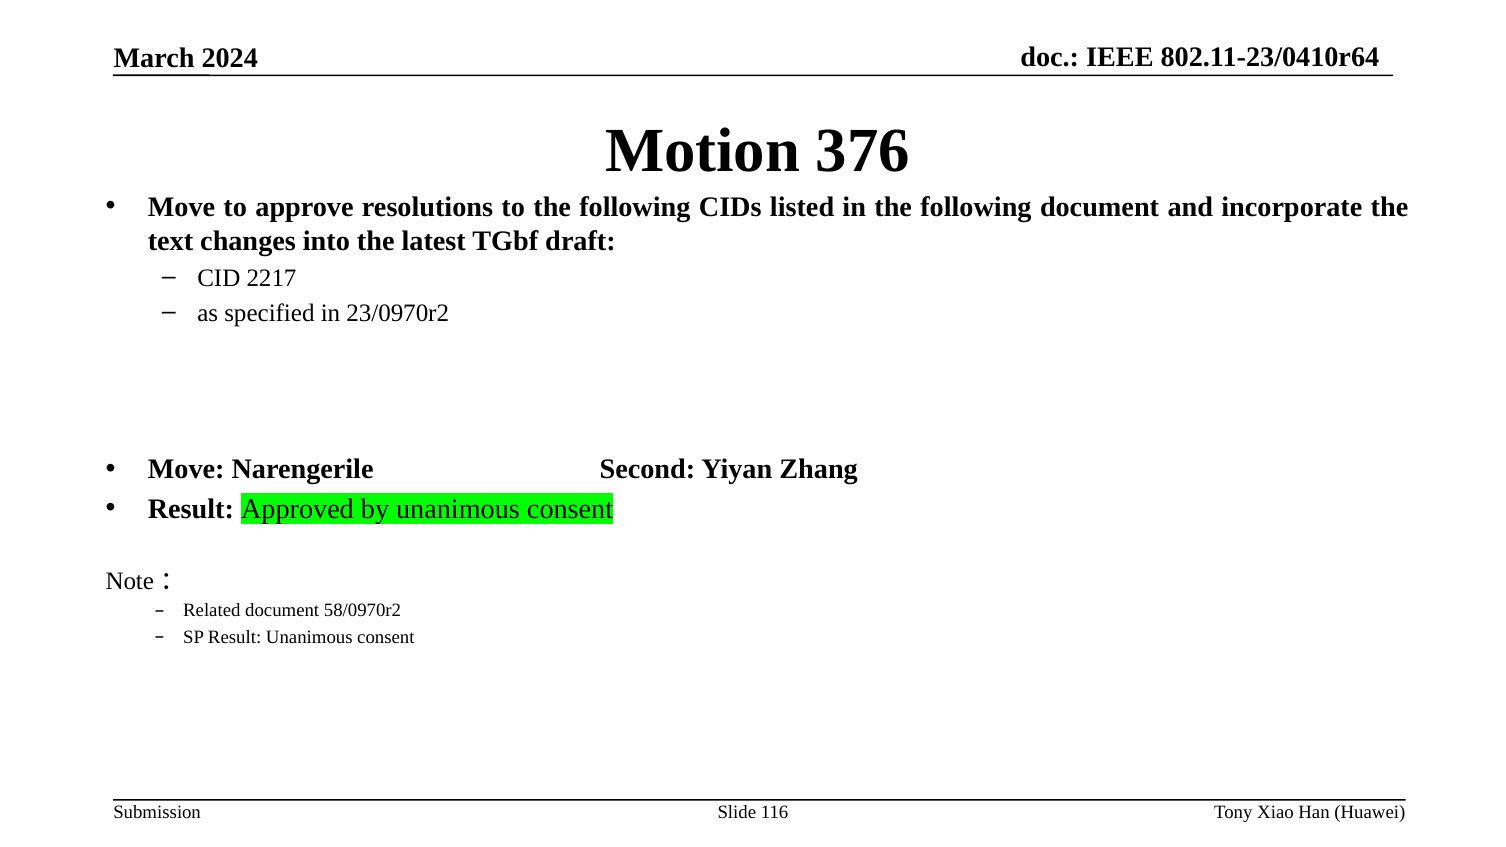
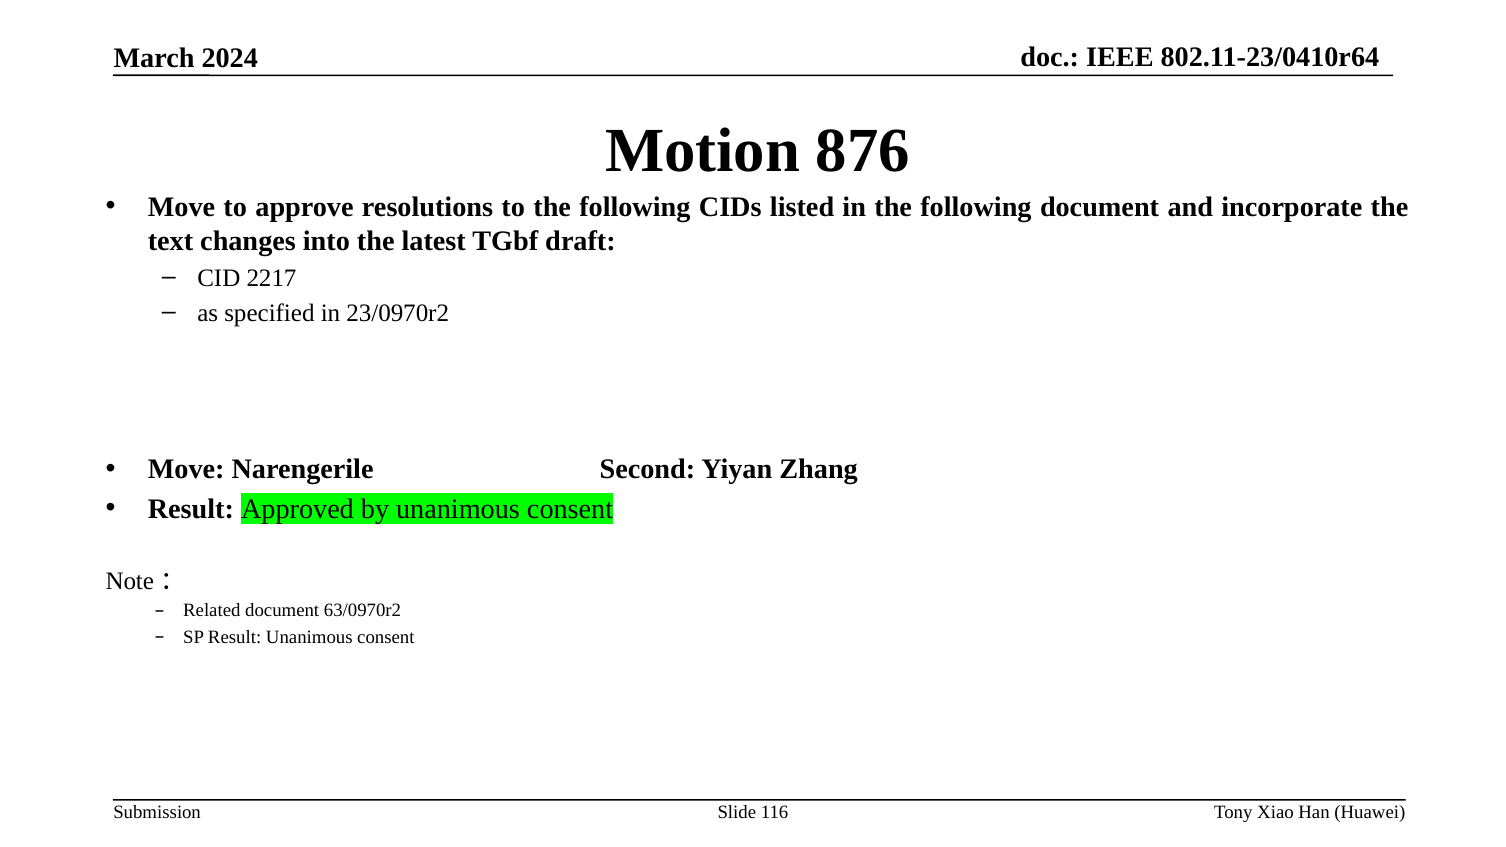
376: 376 -> 876 (863, 151)
58/0970r2: 58/0970r2 -> 63/0970r2 (363, 611)
